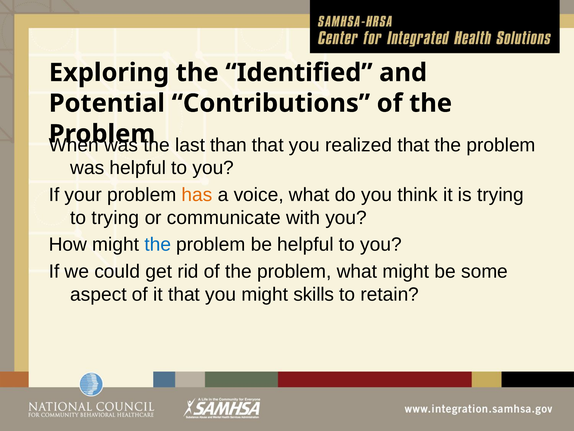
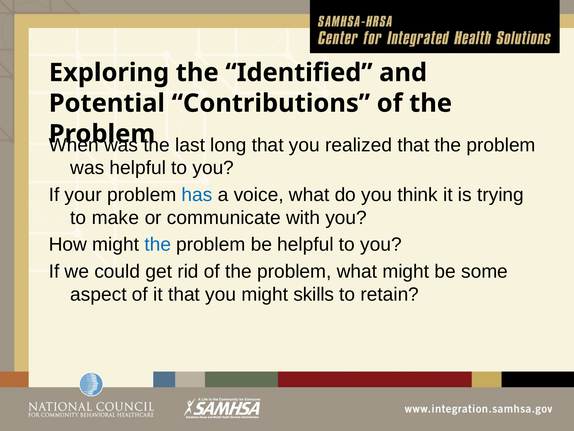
than: than -> long (228, 145)
has colour: orange -> blue (197, 195)
to trying: trying -> make (115, 218)
